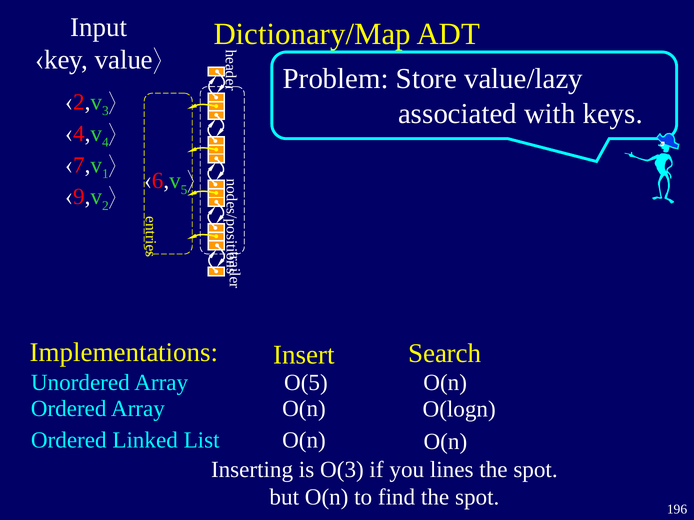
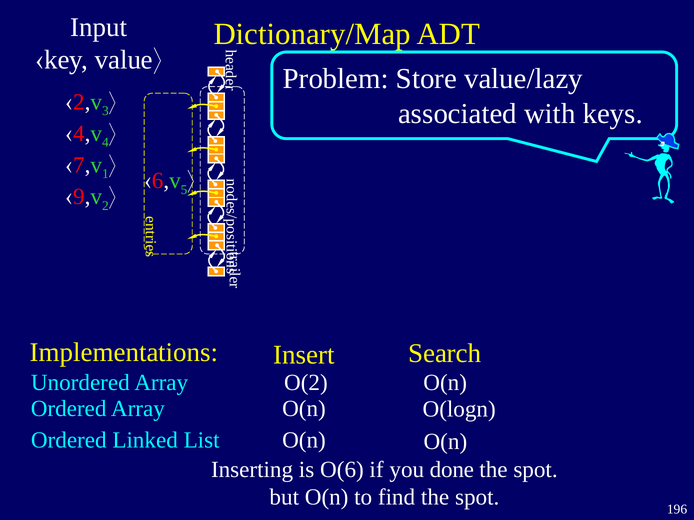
O(5: O(5 -> O(2 (306, 383)
O(3: O(3 -> O(6 (342, 470)
lines: lines -> done (452, 470)
